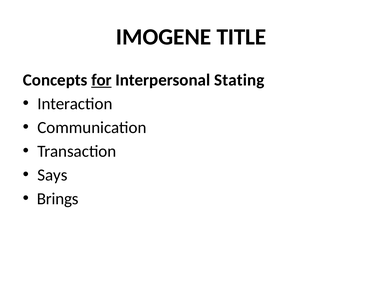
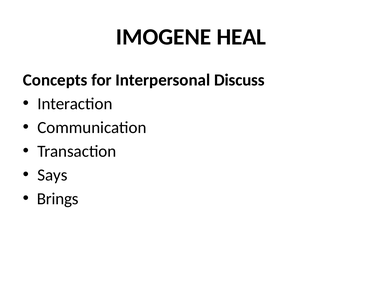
TITLE: TITLE -> HEAL (241, 37)
for underline: present -> none (101, 80)
Stating: Stating -> Discuss (239, 80)
